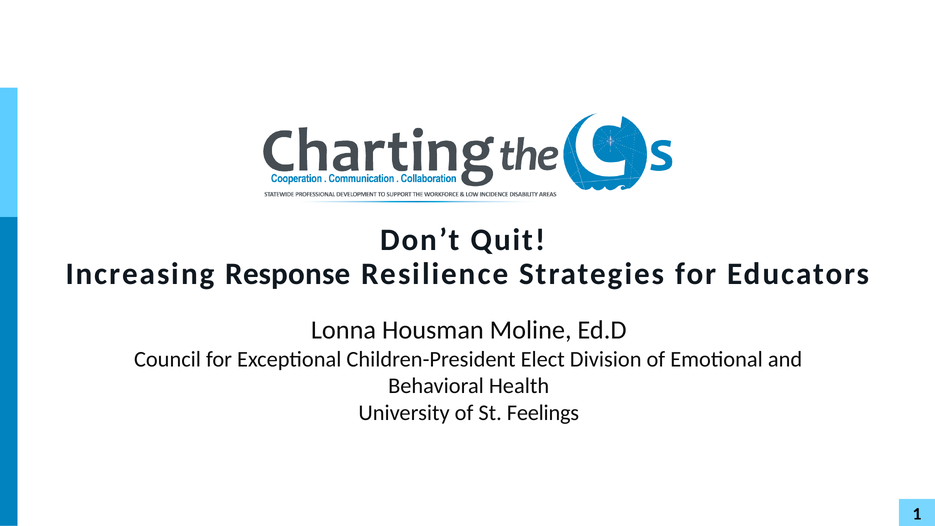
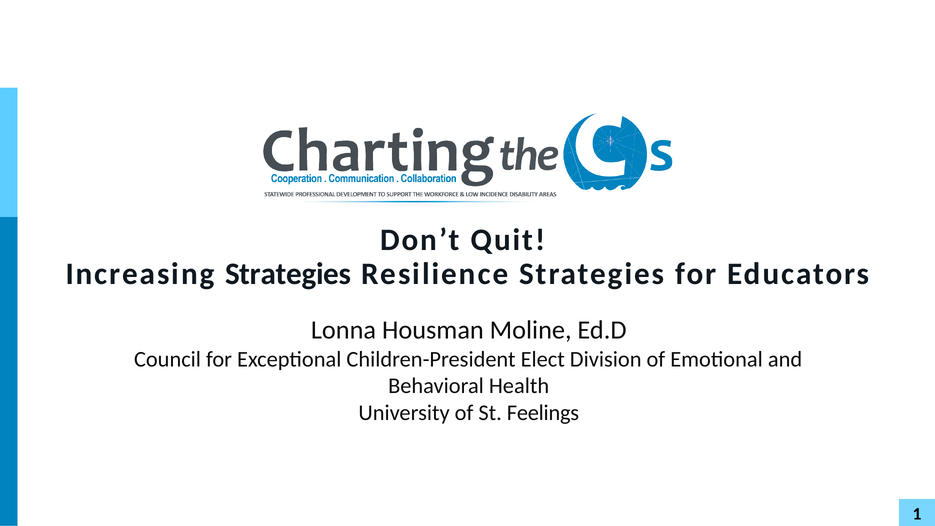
Increasing Response: Response -> Strategies (288, 274)
